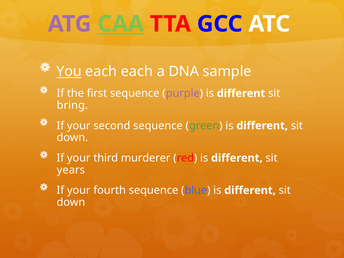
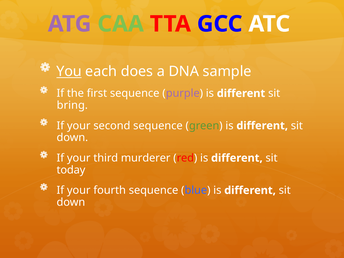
CAA underline: present -> none (121, 24)
each each: each -> does (137, 72)
years: years -> today (71, 170)
